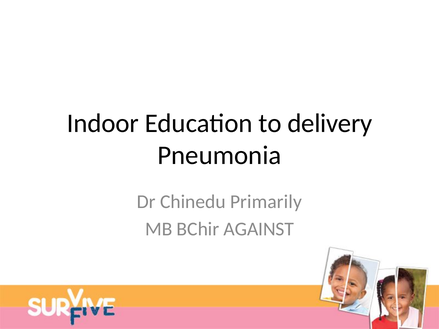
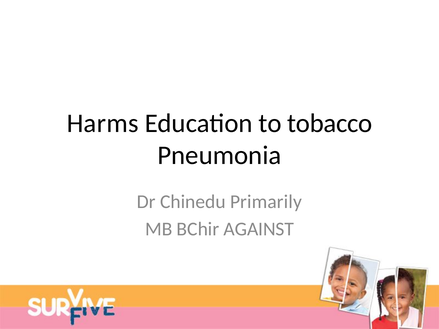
Indoor: Indoor -> Harms (103, 123)
delivery: delivery -> tobacco (330, 123)
